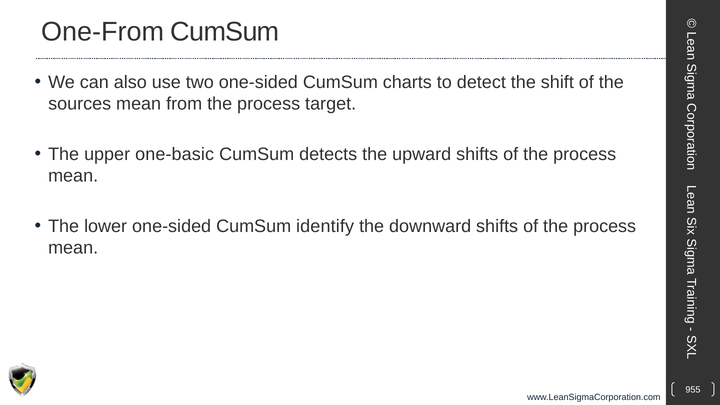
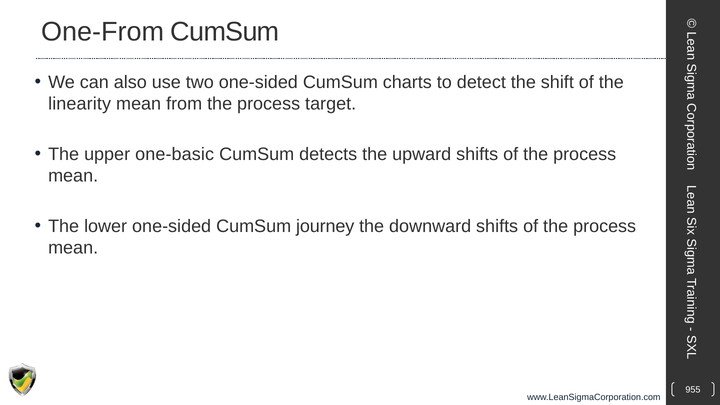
sources: sources -> linearity (80, 104)
identify: identify -> journey (325, 226)
